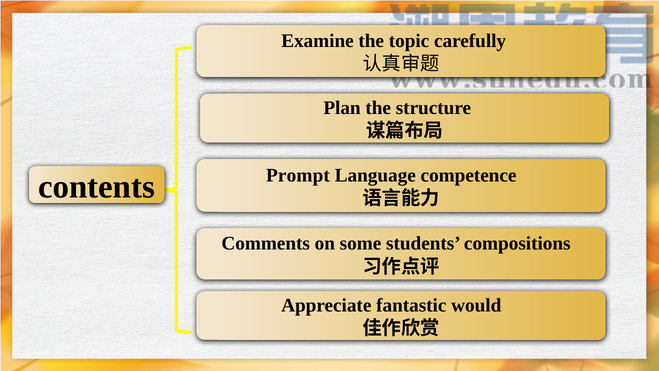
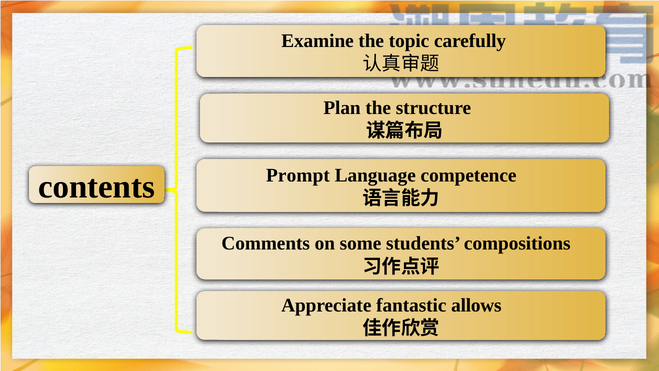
would: would -> allows (476, 305)
